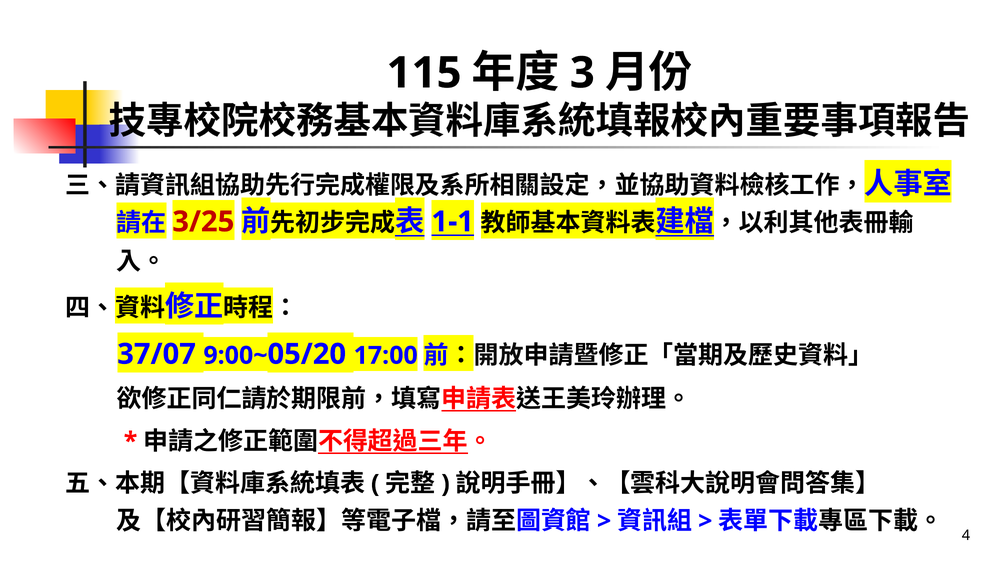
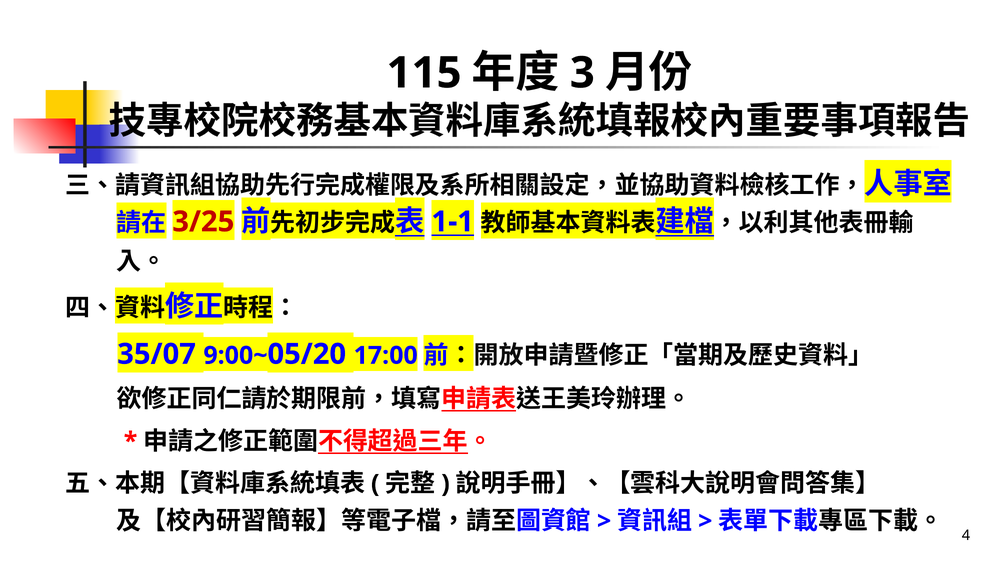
37/07: 37/07 -> 35/07 (157, 354)
